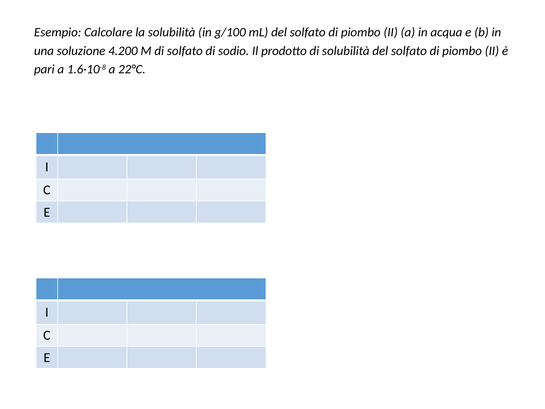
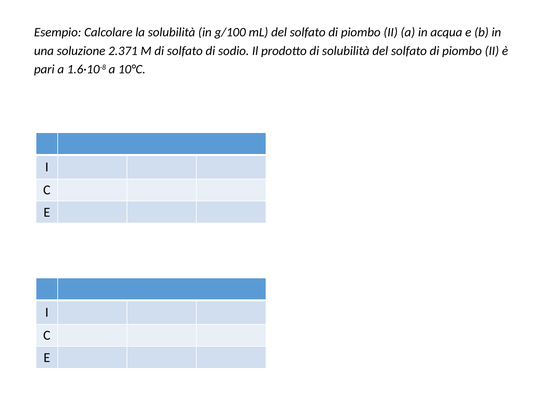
4.200: 4.200 -> 2.371 (123, 51)
22°C: 22°C -> 10°C (132, 69)
